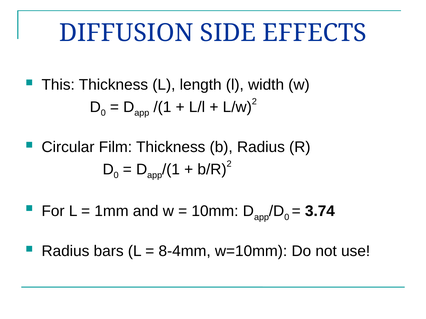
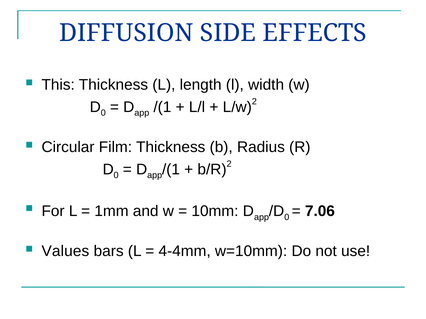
3.74: 3.74 -> 7.06 (320, 212)
Radius: Radius -> Values (65, 251)
8-4mm: 8-4mm -> 4-4mm (185, 251)
